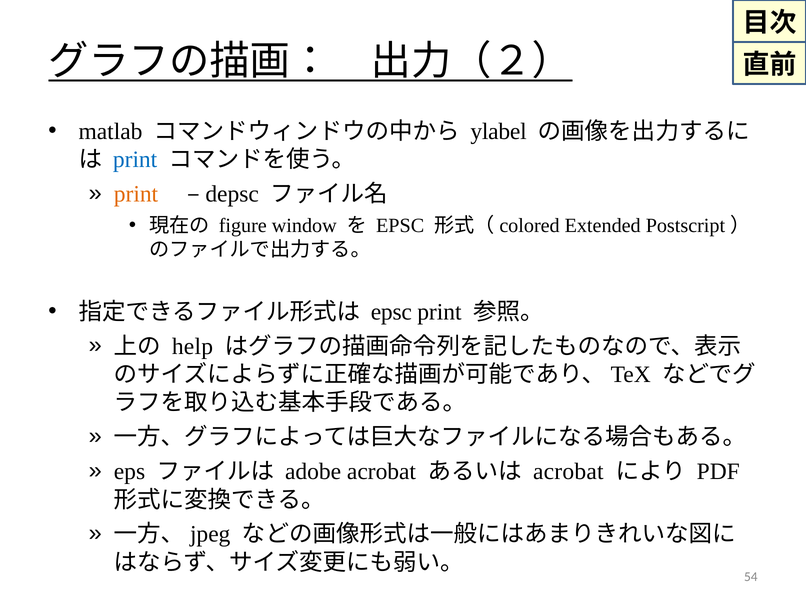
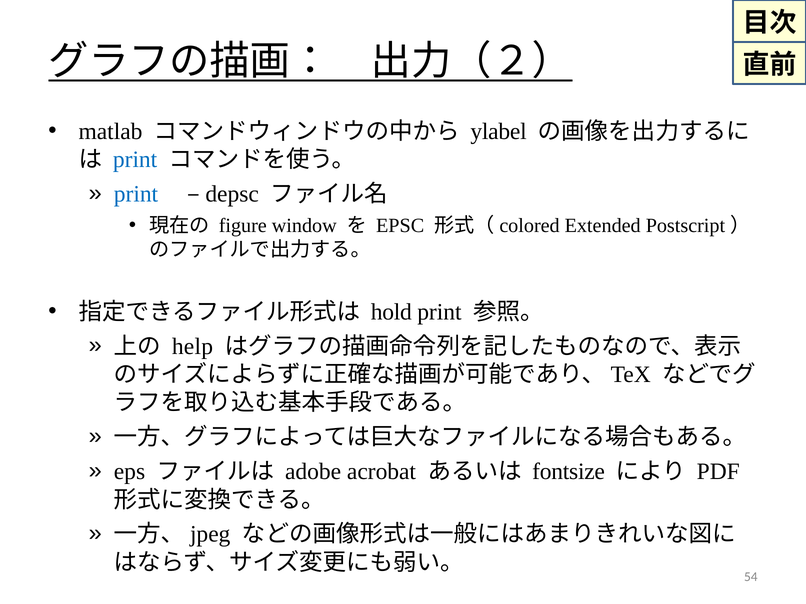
print colour: orange -> blue (136, 194)
epsc: epsc -> hold (391, 312)
acrobat: acrobat -> fontsize (569, 472)
